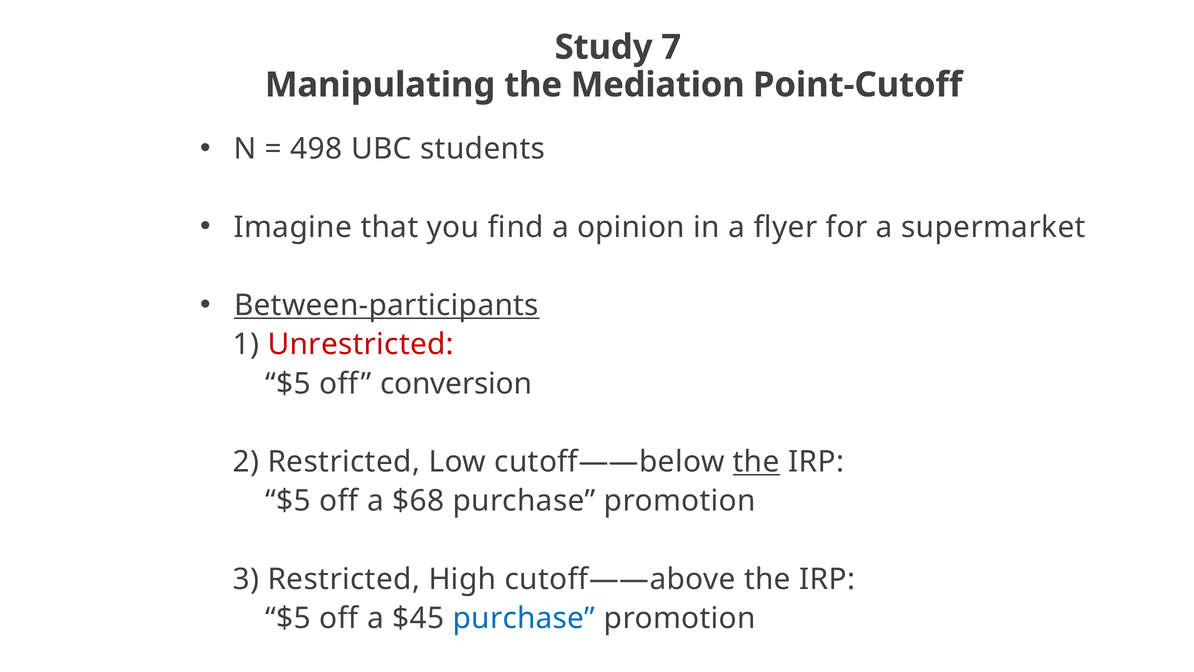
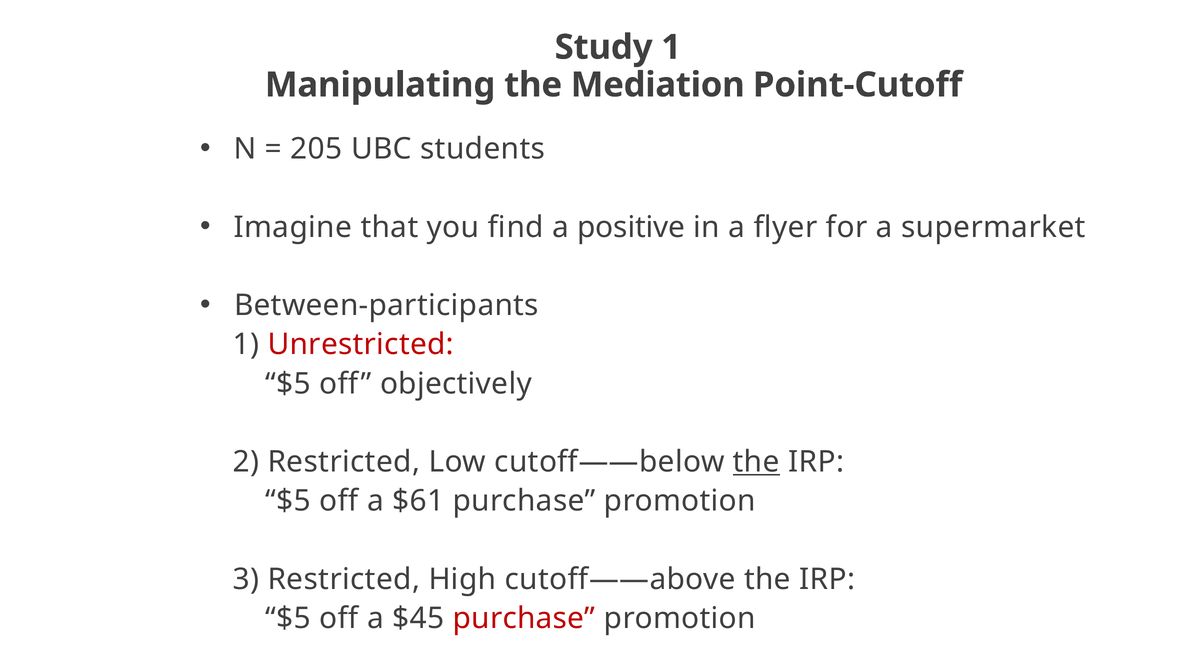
Study 7: 7 -> 1 (671, 47)
498: 498 -> 205 (316, 149)
opinion: opinion -> positive (631, 227)
Between-participants underline: present -> none (386, 305)
conversion: conversion -> objectively (456, 383)
$68: $68 -> $61 (418, 501)
purchase colour: blue -> red (524, 618)
